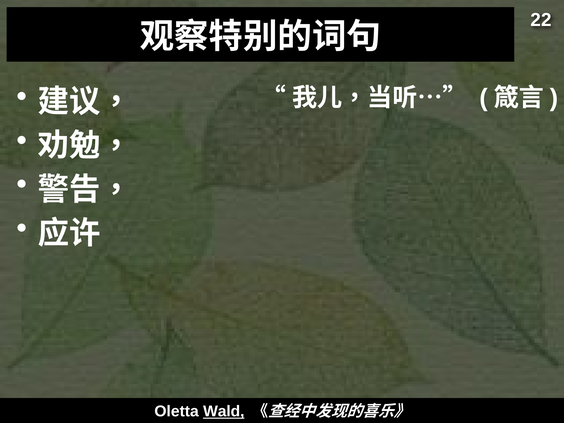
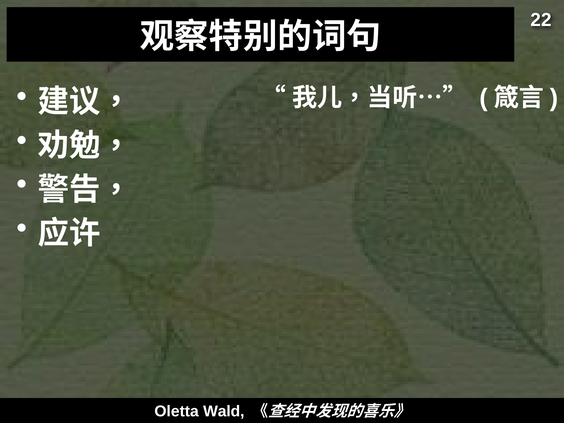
Wald underline: present -> none (224, 411)
